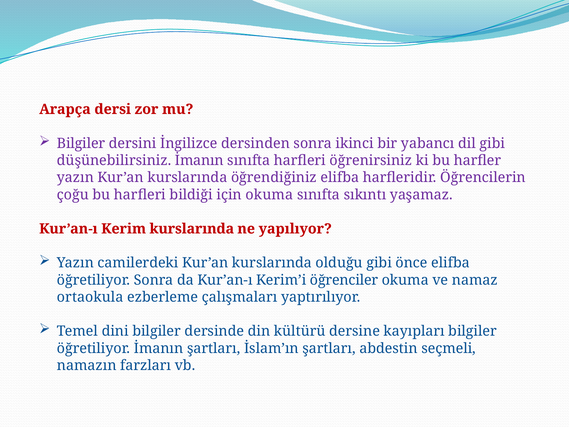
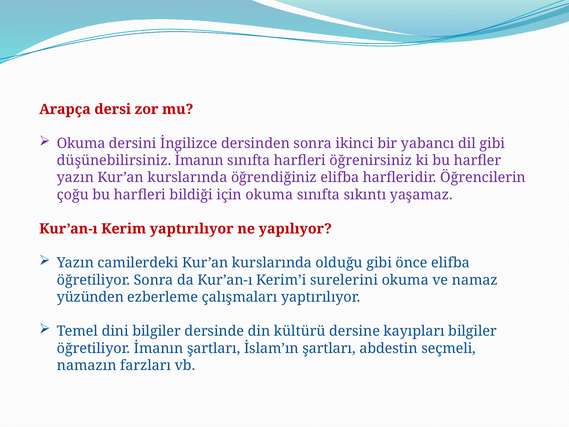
Bilgiler: Bilgiler -> Okuma (81, 143)
Kerim kurslarında: kurslarında -> yaptırılıyor (192, 229)
öğrenciler: öğrenciler -> surelerini (344, 280)
ortaokula: ortaokula -> yüzünden (90, 297)
